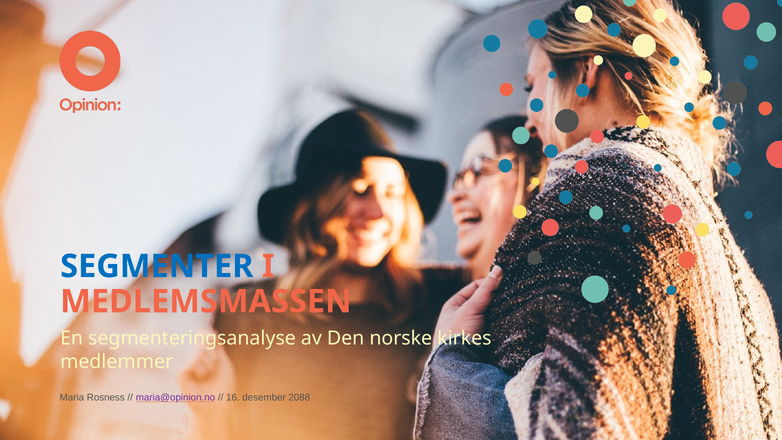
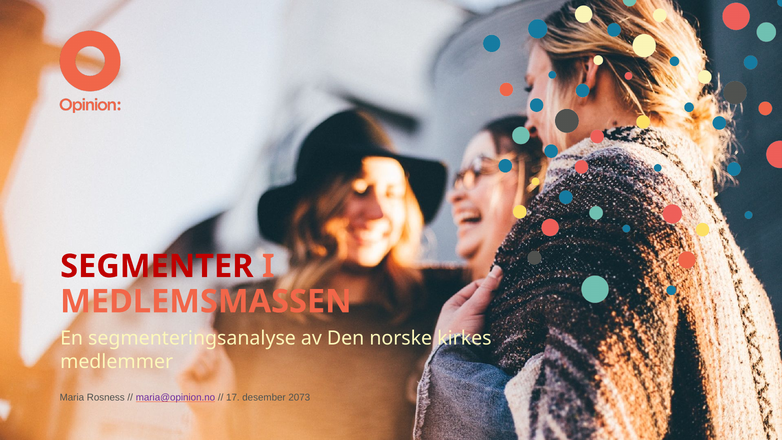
SEGMENTER colour: blue -> red (157, 266)
16: 16 -> 17 (233, 397)
2088: 2088 -> 2073 (299, 397)
